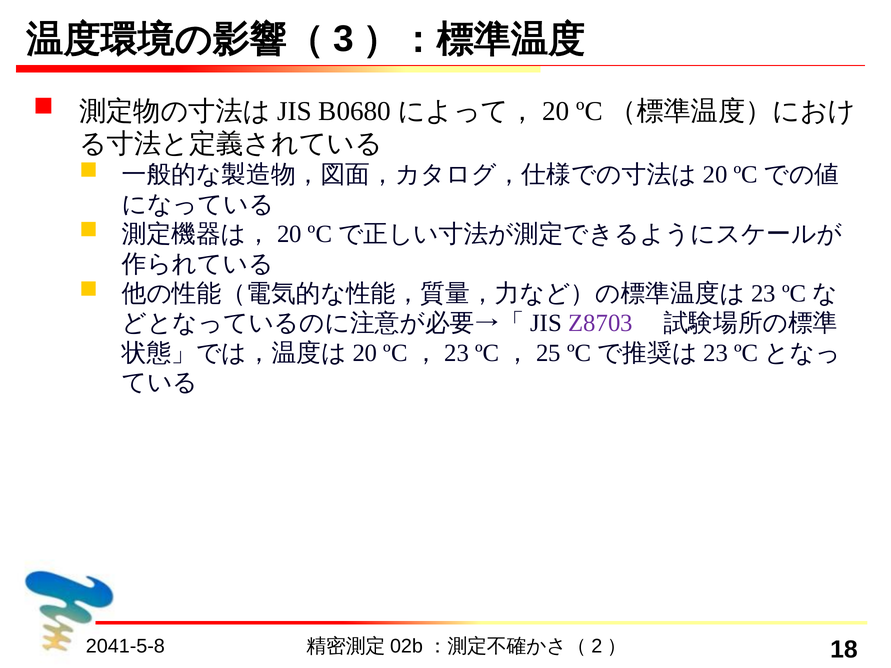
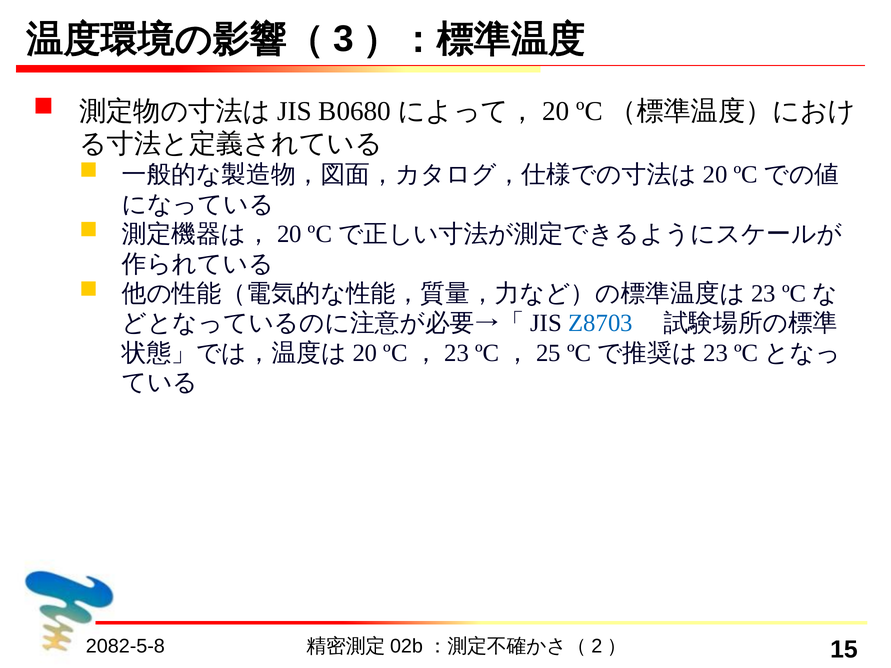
Z8703 colour: purple -> blue (600, 323)
2041-5-8: 2041-5-8 -> 2082-5-8 (125, 647)
18: 18 -> 15 (844, 650)
